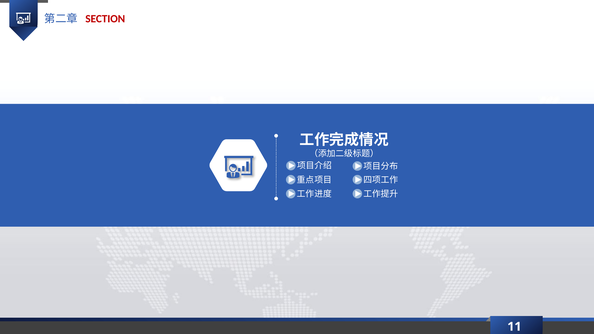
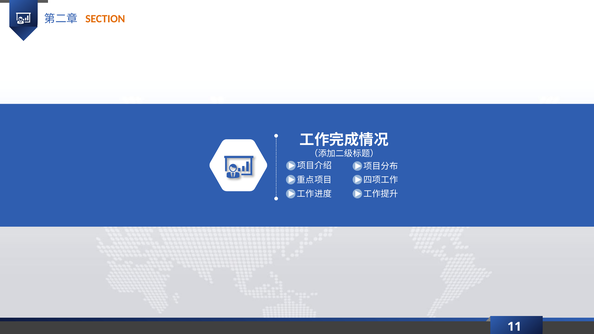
SECTION colour: red -> orange (105, 19)
